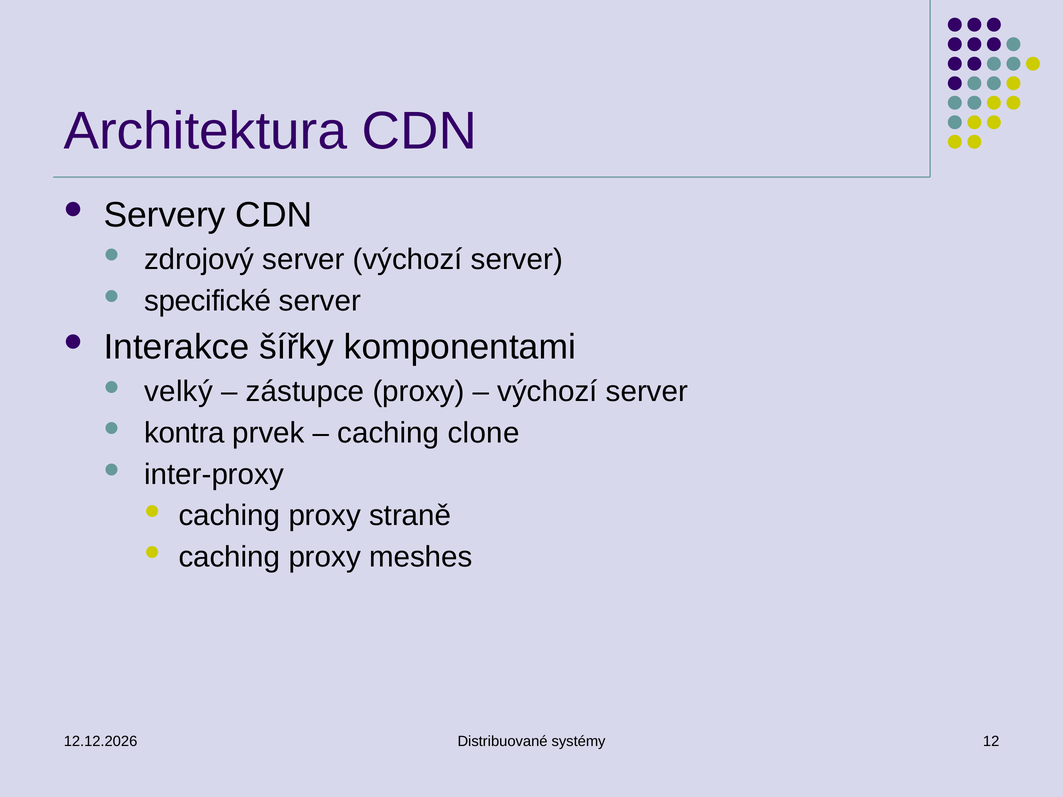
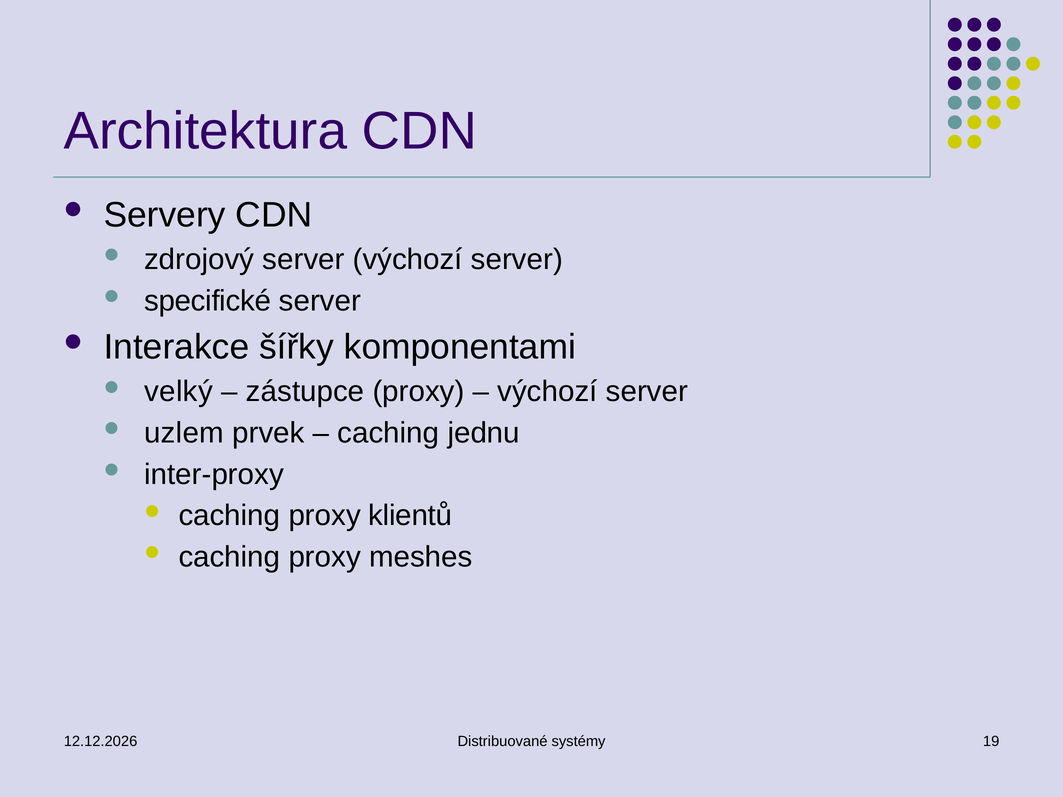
kontra: kontra -> uzlem (184, 433)
clone: clone -> jednu (484, 433)
straně: straně -> klientů (410, 516)
12: 12 -> 19 (991, 742)
